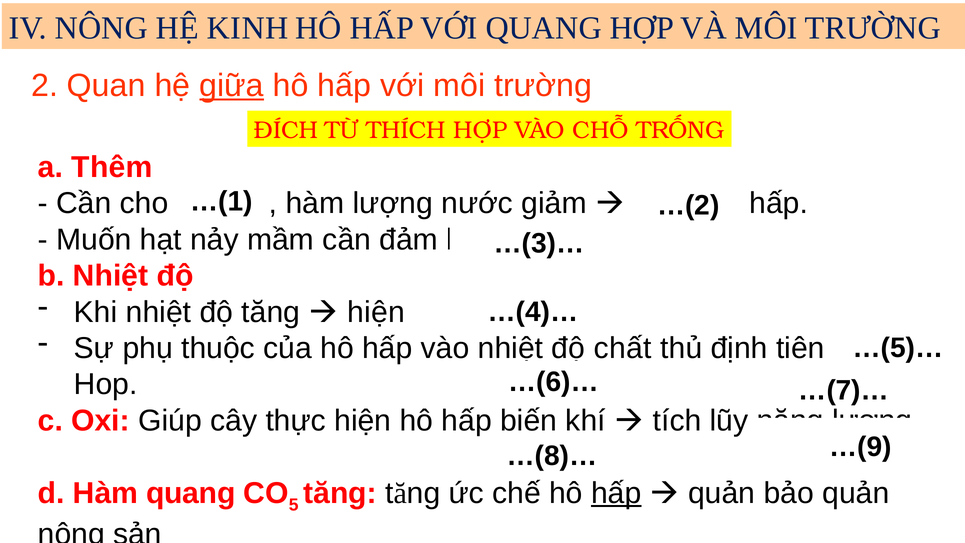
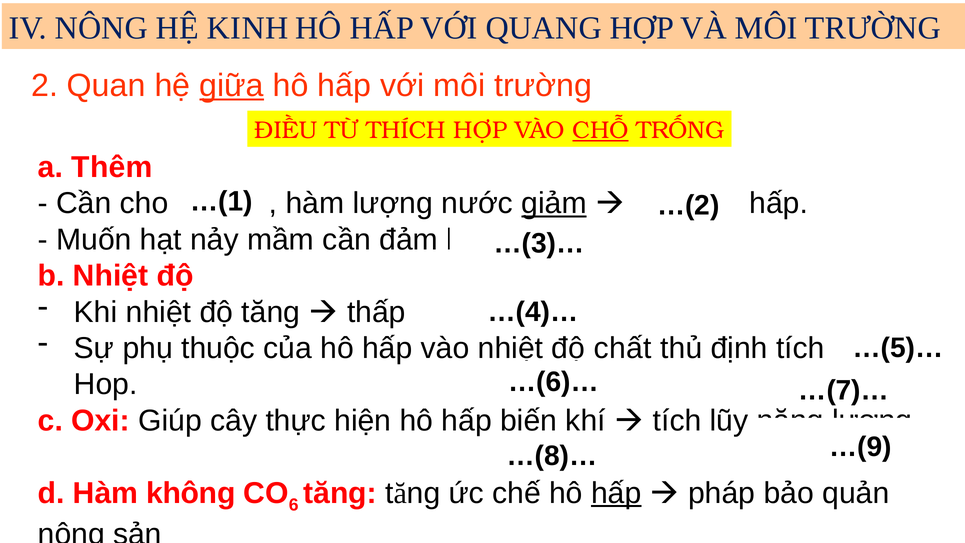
ĐÍCH: ĐÍCH -> ĐIỀU (286, 130)
CHỖ underline: none -> present (600, 130)
giảm underline: none -> present (554, 203)
hiện: hiện -> thấp (376, 312)
định tiên: tiên -> tích (800, 348)
Hàm quang: quang -> không (191, 493)
5: 5 -> 6 (294, 505)
quản: quản -> pháp (722, 493)
